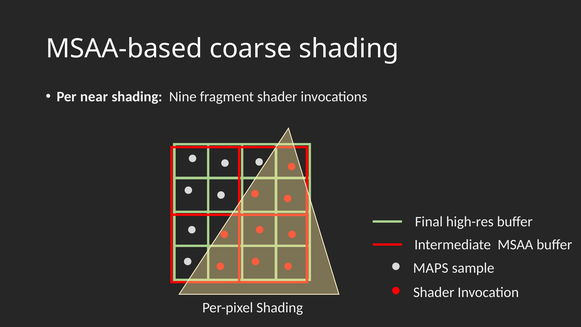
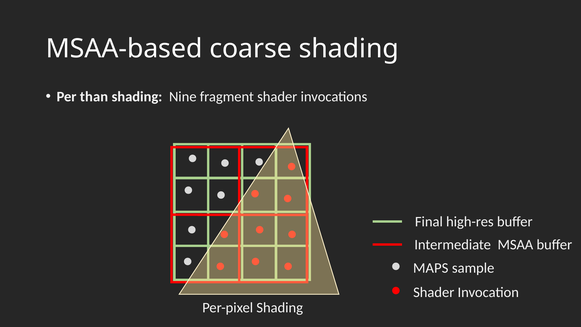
near: near -> than (94, 97)
